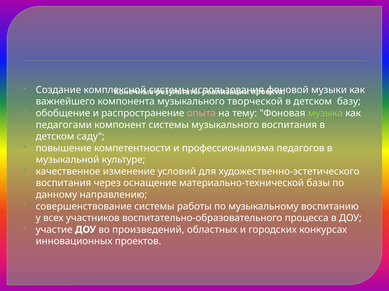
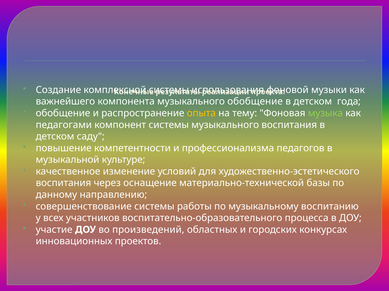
музыкального творческой: творческой -> обобщение (255, 102)
базу: базу -> года (349, 102)
опыта colour: pink -> yellow (201, 113)
